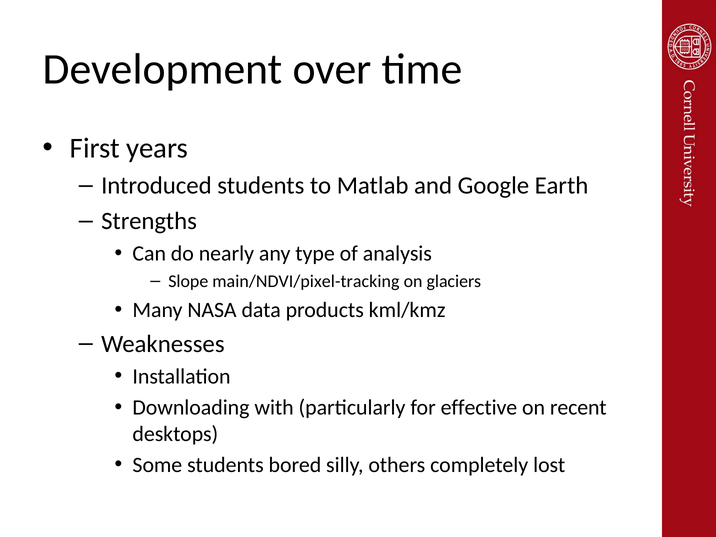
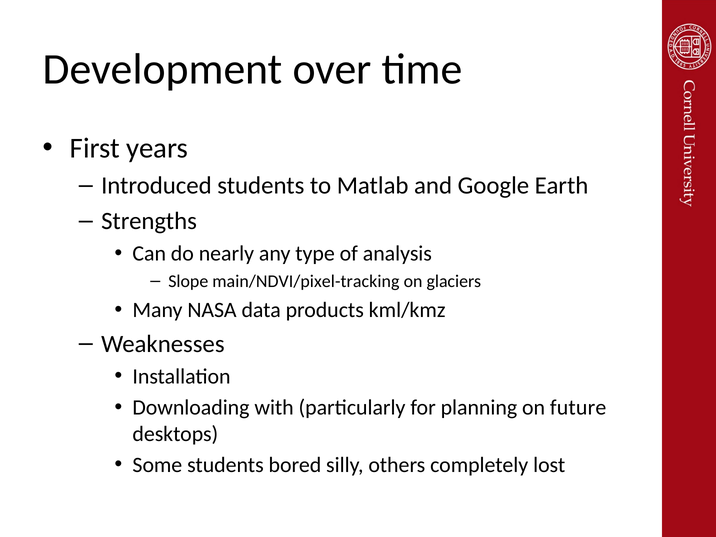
effective: effective -> planning (479, 408)
recent: recent -> future (578, 408)
